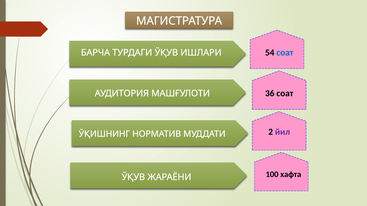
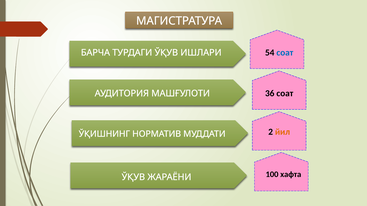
йил colour: purple -> orange (283, 132)
